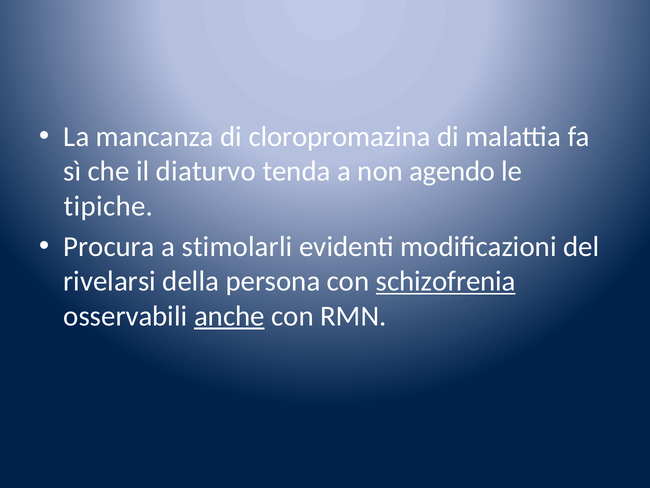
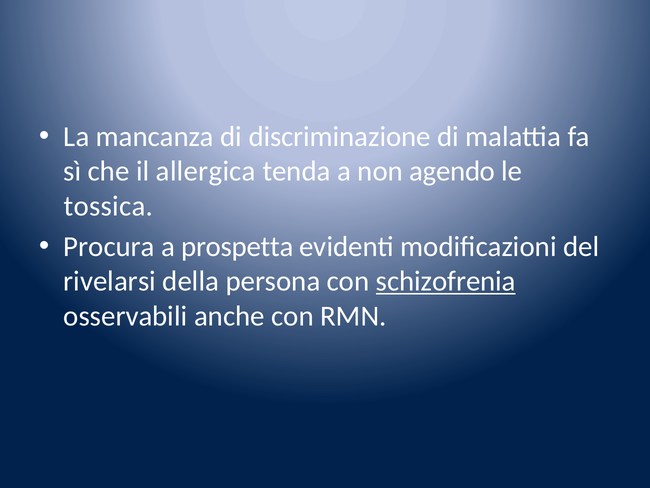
cloropromazina: cloropromazina -> discriminazione (340, 136)
diaturvo: diaturvo -> allergica (206, 171)
tipiche: tipiche -> tossica (109, 206)
stimolarli: stimolarli -> prospetta (237, 246)
anche underline: present -> none (229, 316)
